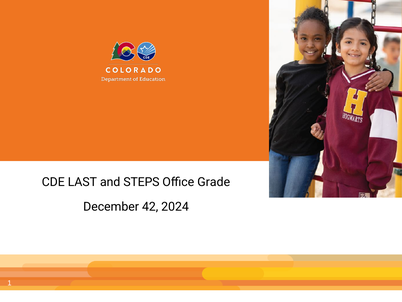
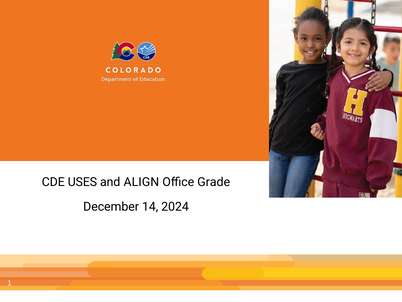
LAST: LAST -> USES (82, 182)
STEPS: STEPS -> ALIGN (141, 182)
42: 42 -> 14 (150, 207)
